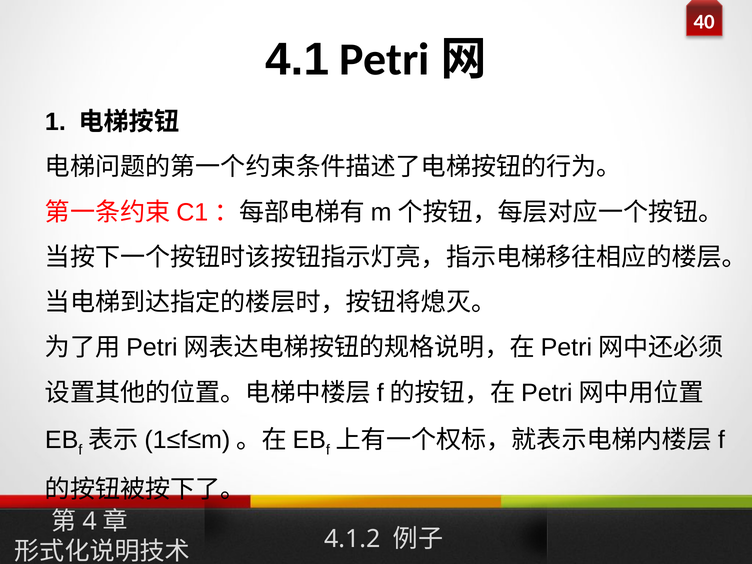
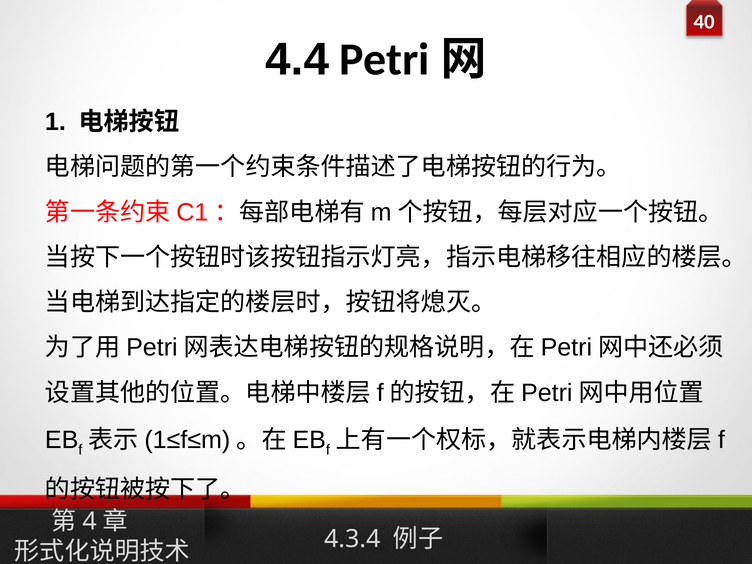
4.1: 4.1 -> 4.4 (297, 60)
4.1.2: 4.1.2 -> 4.3.4 (352, 539)
